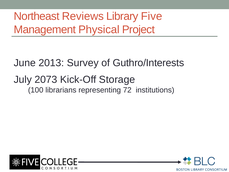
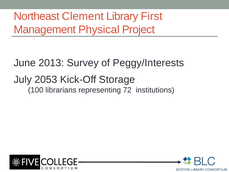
Reviews: Reviews -> Clement (83, 16)
Five: Five -> First (152, 16)
Guthro/Interests: Guthro/Interests -> Peggy/Interests (148, 63)
2073: 2073 -> 2053 (46, 79)
